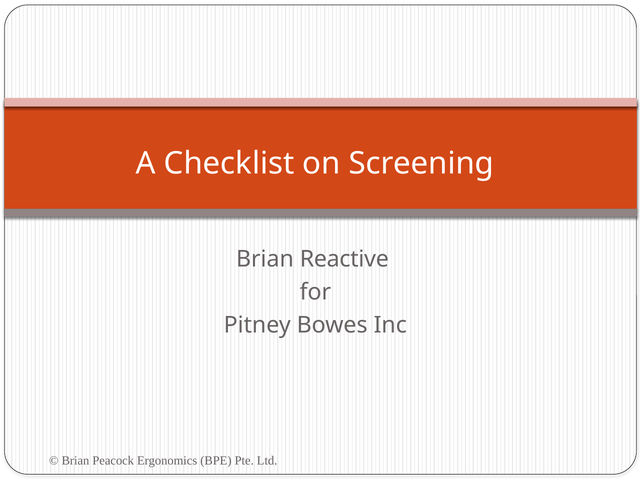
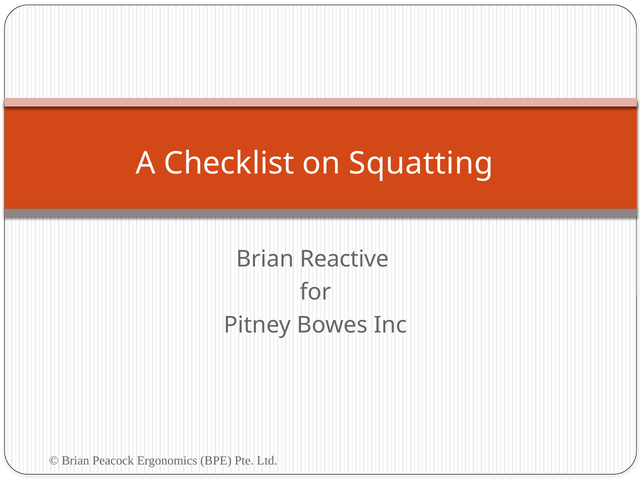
Screening: Screening -> Squatting (421, 163)
